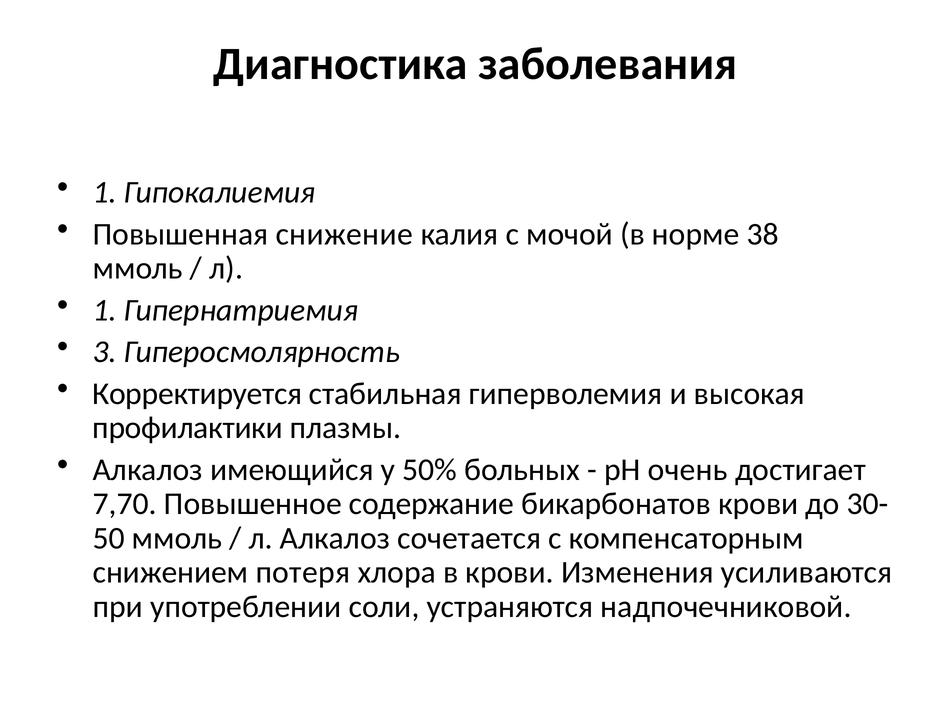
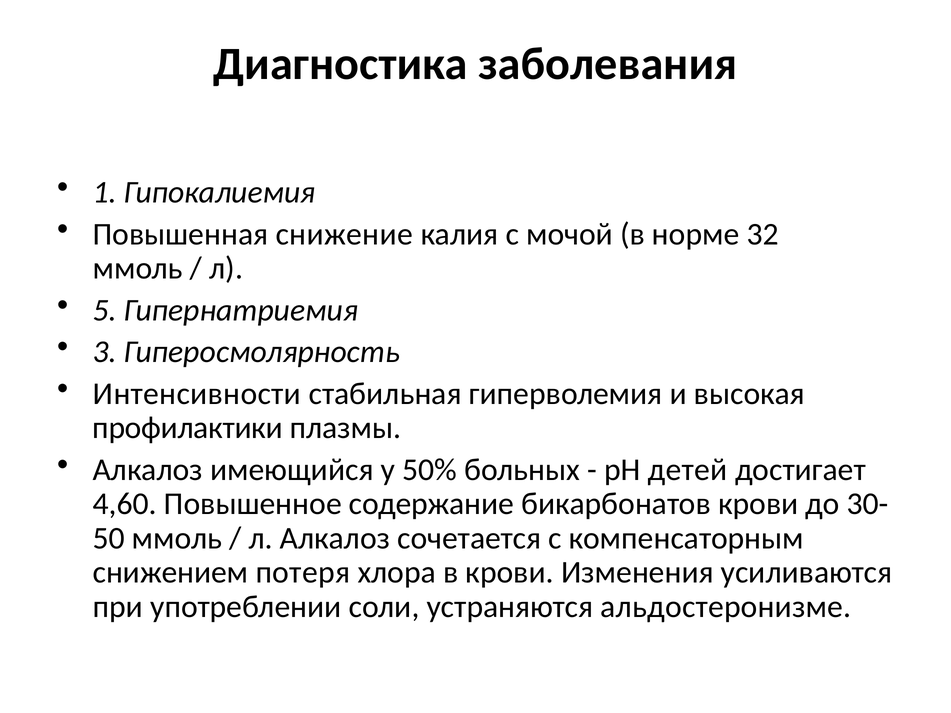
38: 38 -> 32 (763, 234)
1: 1 -> 5 (105, 310)
Корректируется: Корректируется -> Интенсивности (197, 394)
очень: очень -> детей (688, 470)
7,70: 7,70 -> 4,60 (125, 504)
надпочечниковой: надпочечниковой -> альдостеронизме (726, 607)
